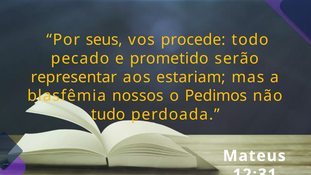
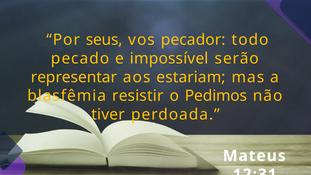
procede: procede -> pecador (193, 40)
prometido: prometido -> impossível (169, 58)
nossos: nossos -> resistir (138, 96)
tudo: tudo -> tiver (108, 114)
